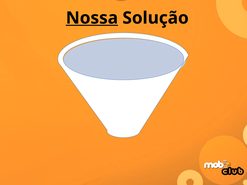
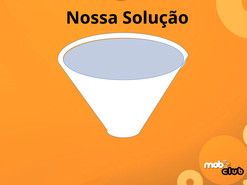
Nossa underline: present -> none (92, 18)
